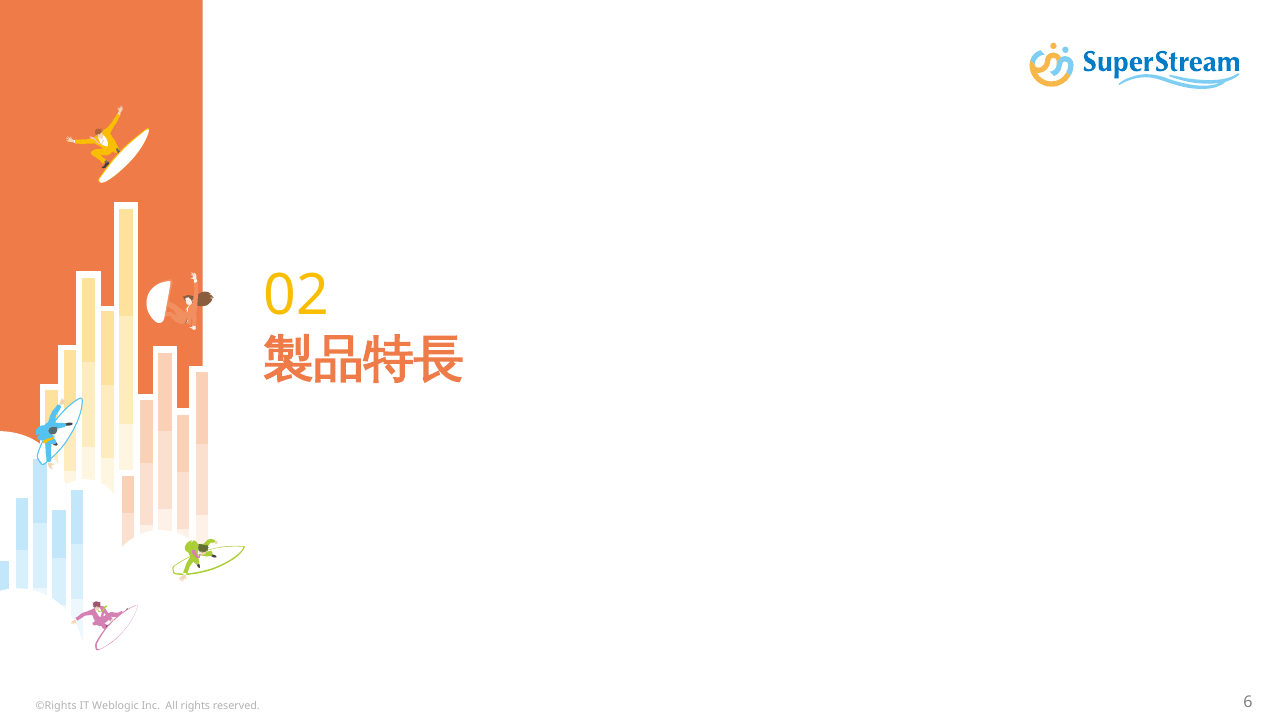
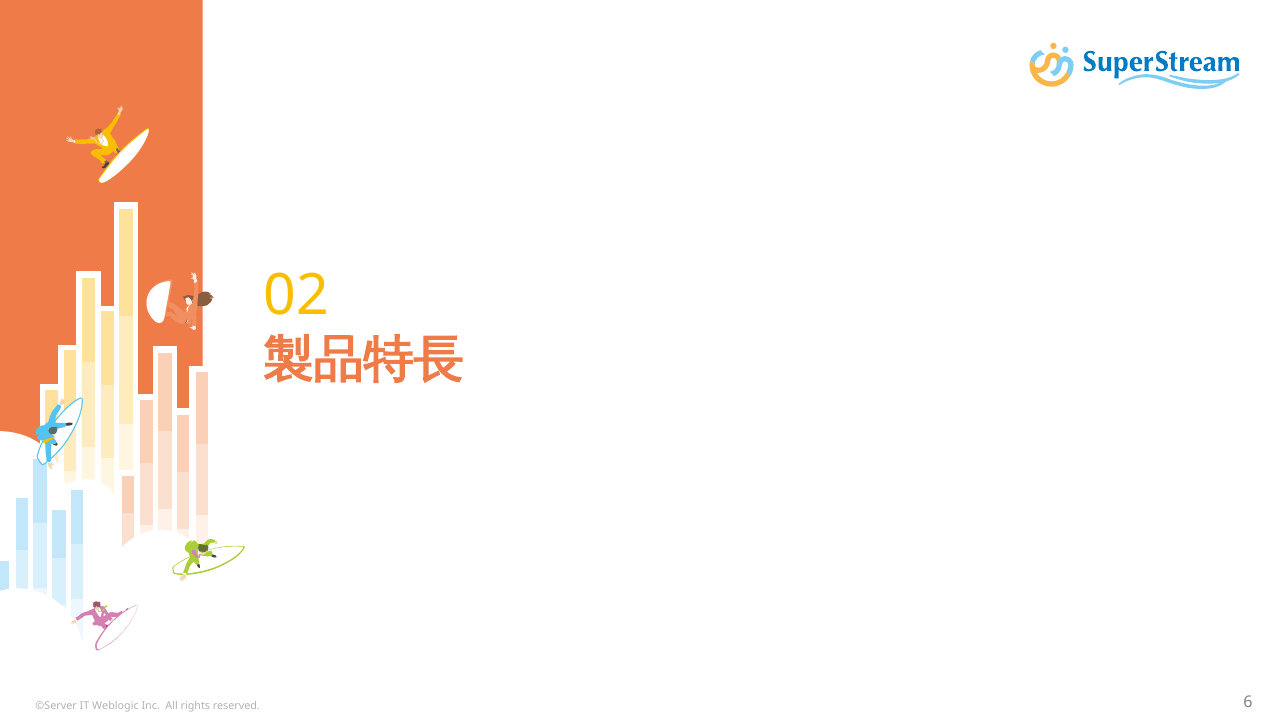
©Rights: ©Rights -> ©Server (56, 706)
